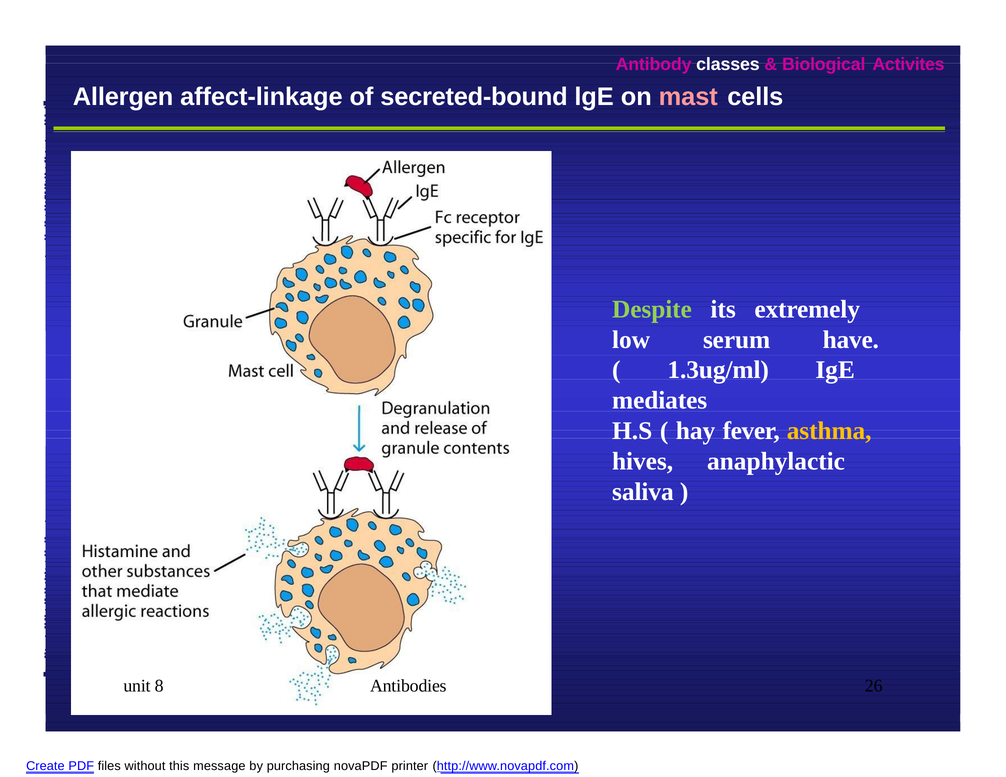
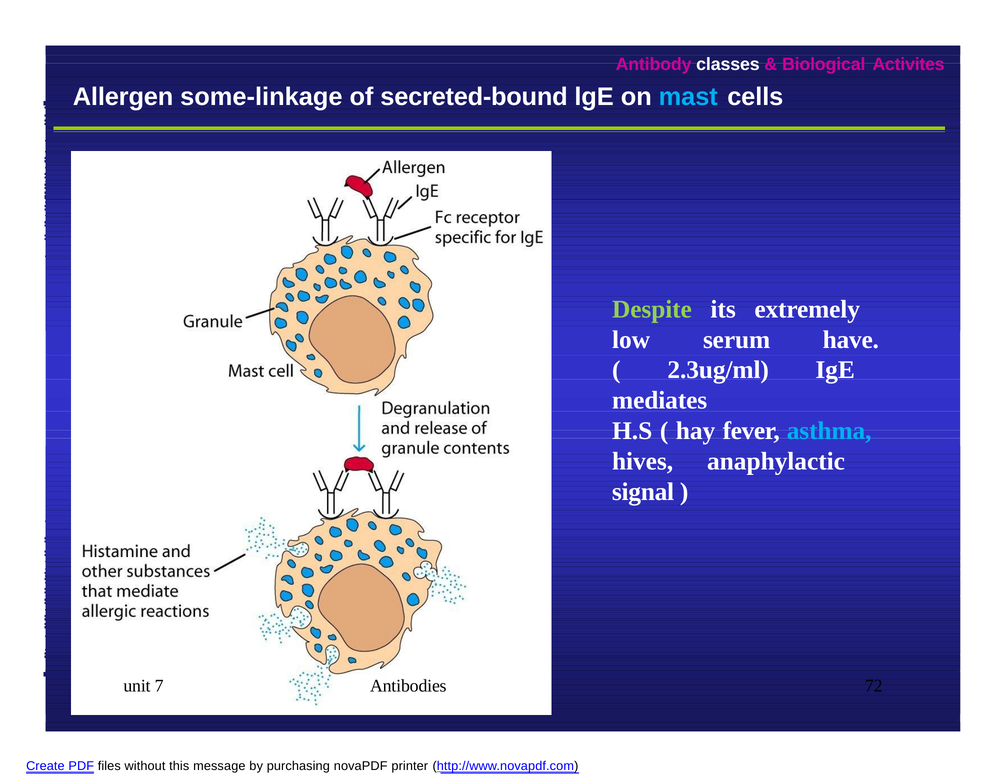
affect-linkage: affect-linkage -> some-linkage (261, 97)
mast colour: pink -> light blue (688, 97)
1.3ug/ml: 1.3ug/ml -> 2.3ug/ml (718, 370)
asthma colour: yellow -> light blue (829, 431)
saliva: saliva -> signal (643, 492)
8: 8 -> 7 (159, 686)
26: 26 -> 72 (874, 686)
